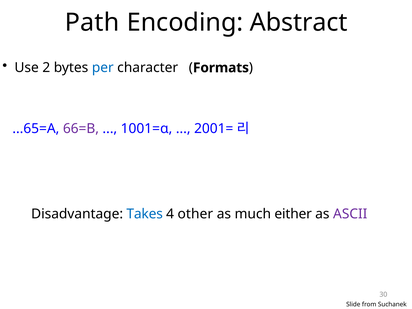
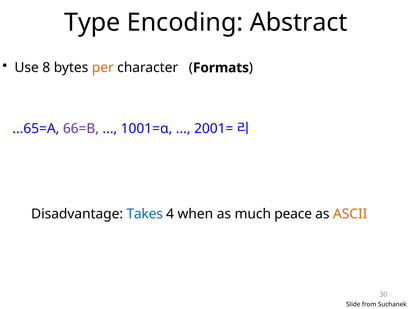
Path: Path -> Type (92, 23)
2: 2 -> 8 (46, 68)
per colour: blue -> orange (103, 68)
other: other -> when (195, 214)
either: either -> peace (293, 214)
ASCII colour: purple -> orange (350, 214)
